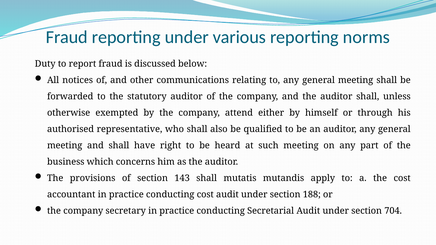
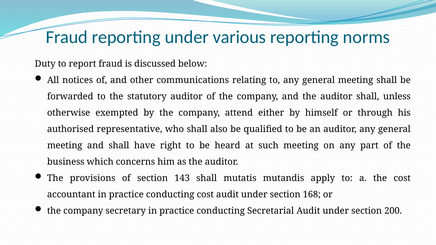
188: 188 -> 168 (312, 195)
704: 704 -> 200 (393, 211)
